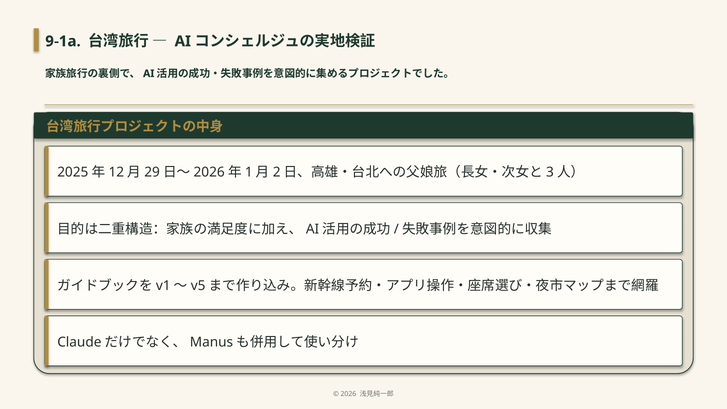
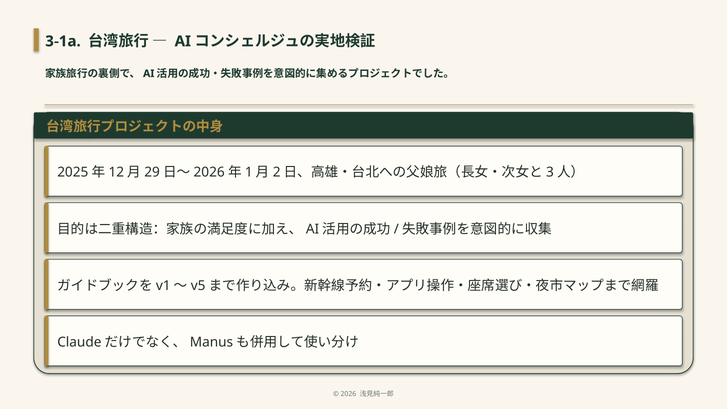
9-1a: 9-1a -> 3-1a (63, 41)
